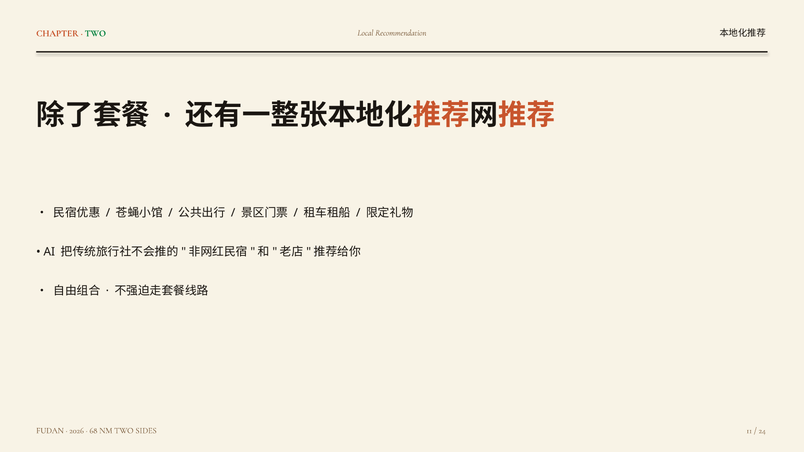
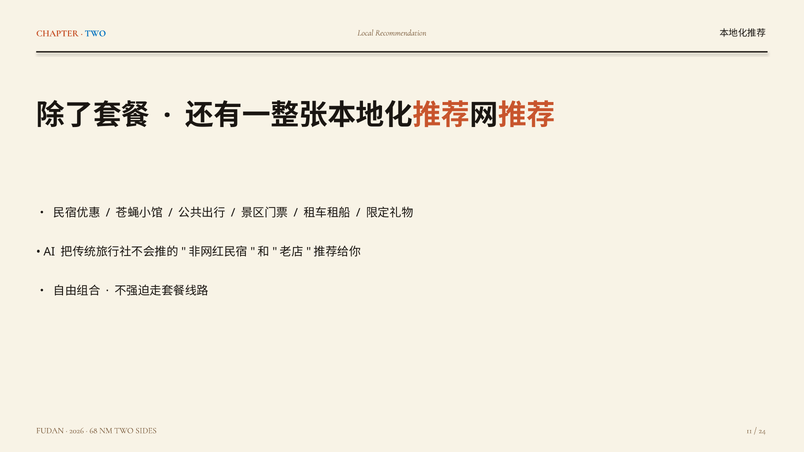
TWO colour: green -> blue (95, 33)
